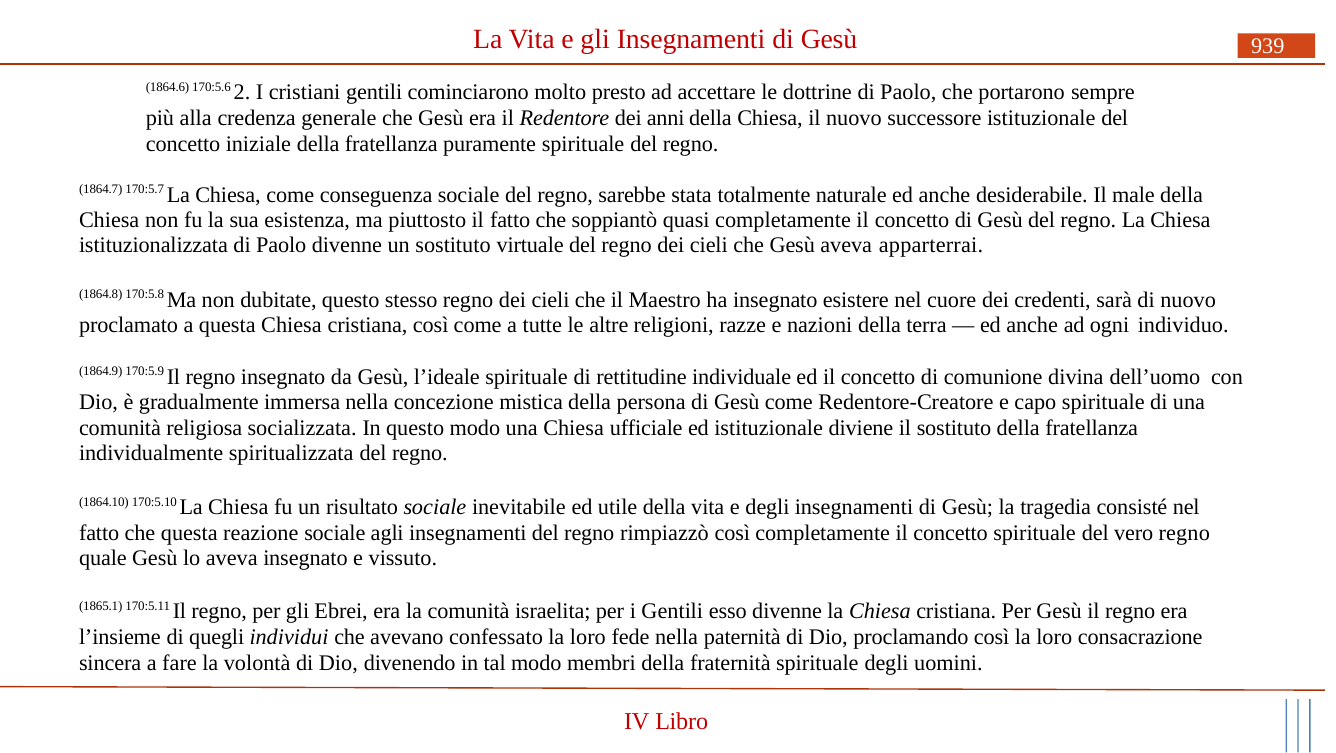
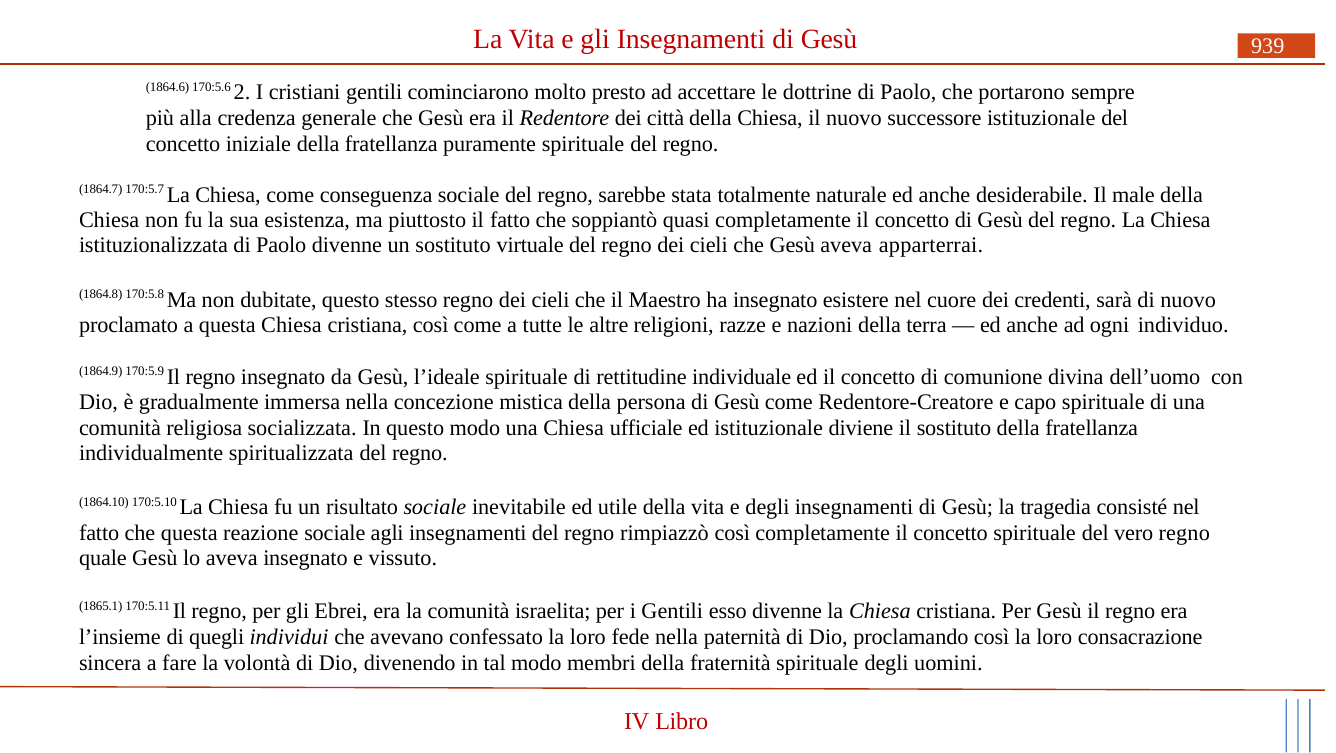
anni: anni -> città (666, 118)
